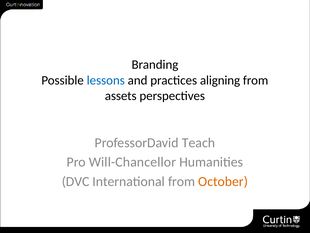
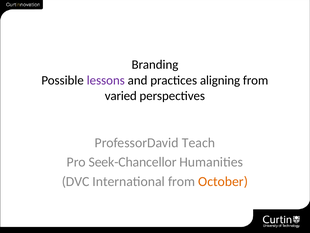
lessons colour: blue -> purple (106, 80)
assets: assets -> varied (121, 96)
Will-Chancellor: Will-Chancellor -> Seek-Chancellor (133, 162)
